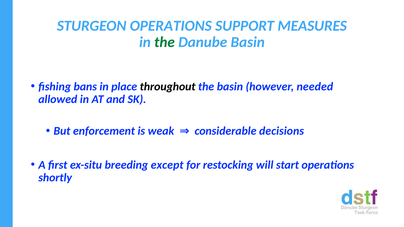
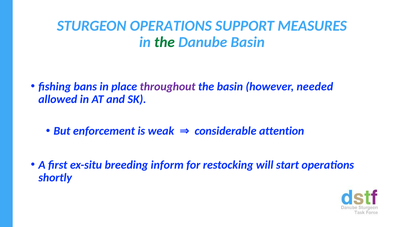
throughout colour: black -> purple (168, 87)
decisions: decisions -> attention (282, 131)
except: except -> inform (167, 165)
